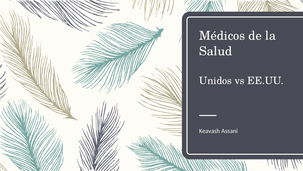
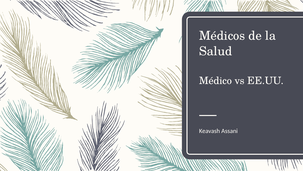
Unidos: Unidos -> Médico (216, 80)
